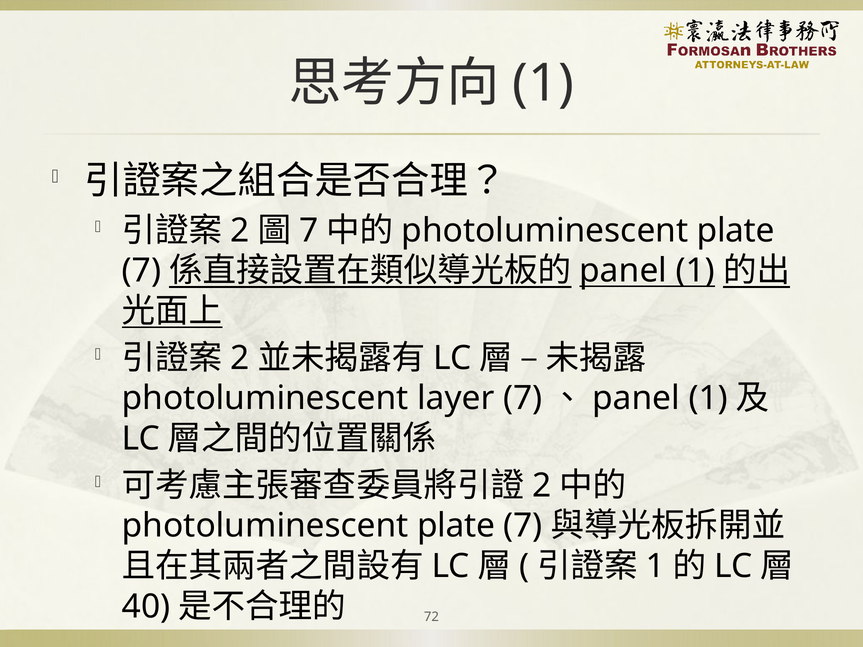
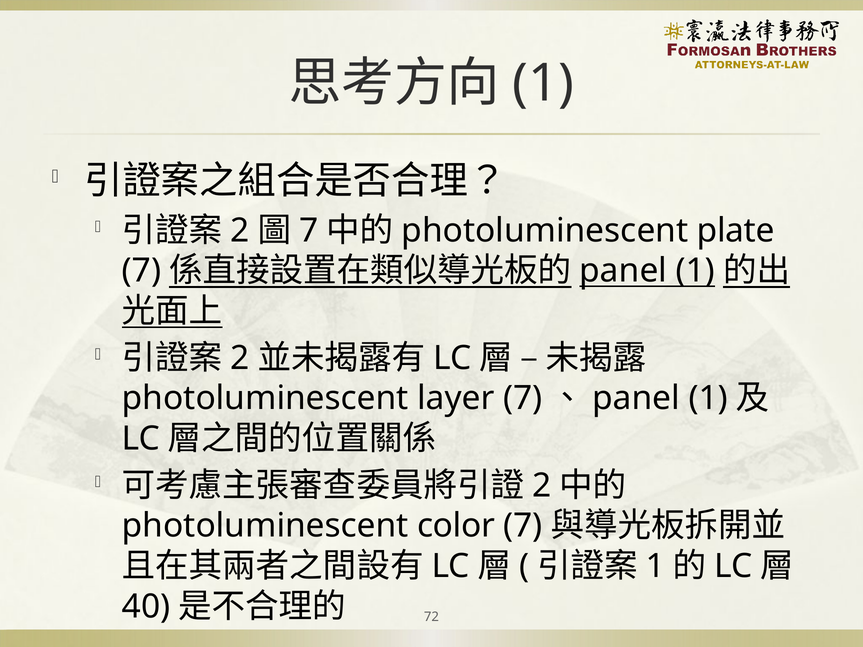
plate: plate -> color (456, 526)
